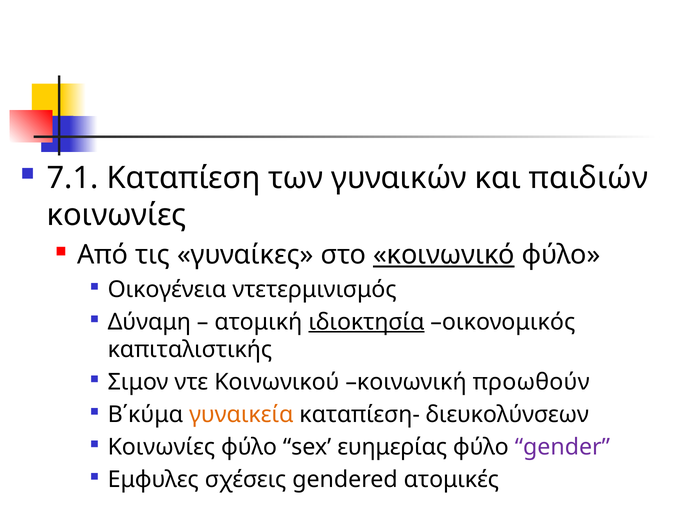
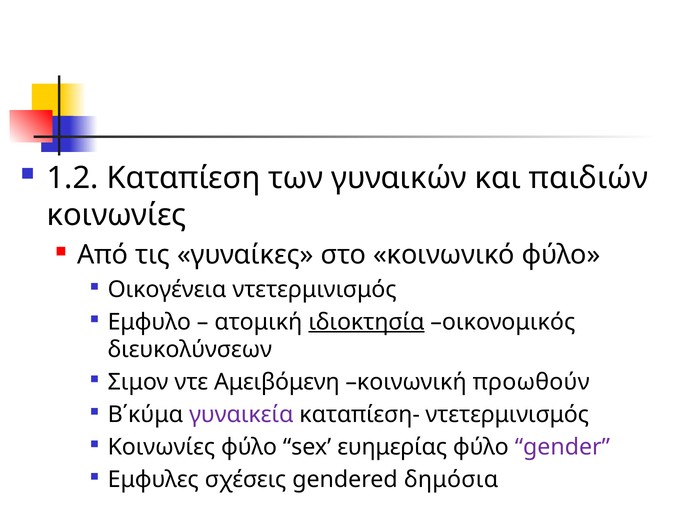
7.1: 7.1 -> 1.2 (73, 178)
κοινωνικό underline: present -> none (444, 255)
Δύναμη: Δύναμη -> Εμφυλο (149, 322)
καπιταλιστικής: καπιταλιστικής -> διευκολύνσεων (190, 350)
Κοινωνικού: Κοινωνικού -> Αμειβόμενη (277, 382)
γυναικεία colour: orange -> purple (241, 415)
καταπίεση- διευκολύνσεων: διευκολύνσεων -> ντετερμινισμός (507, 415)
ατομικές: ατομικές -> δημόσια (451, 480)
